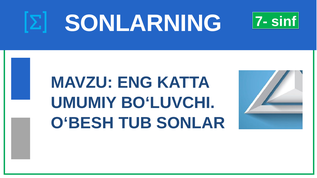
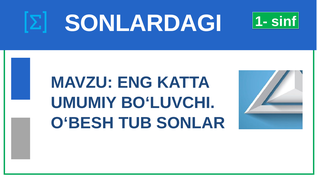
SONLARNING: SONLARNING -> SONLARDAGI (143, 23)
7-: 7- -> 1- (261, 22)
